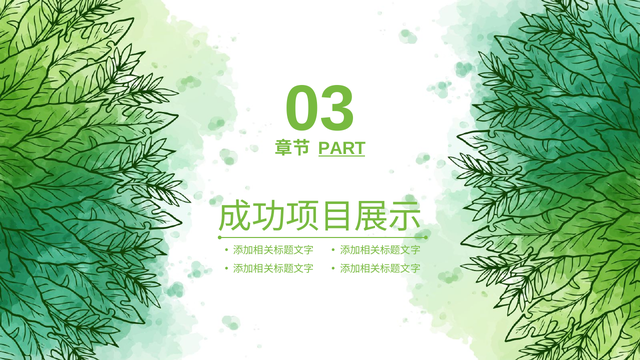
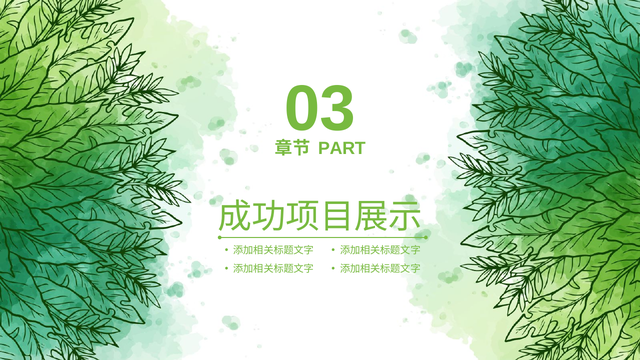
PART underline: present -> none (342, 148)
